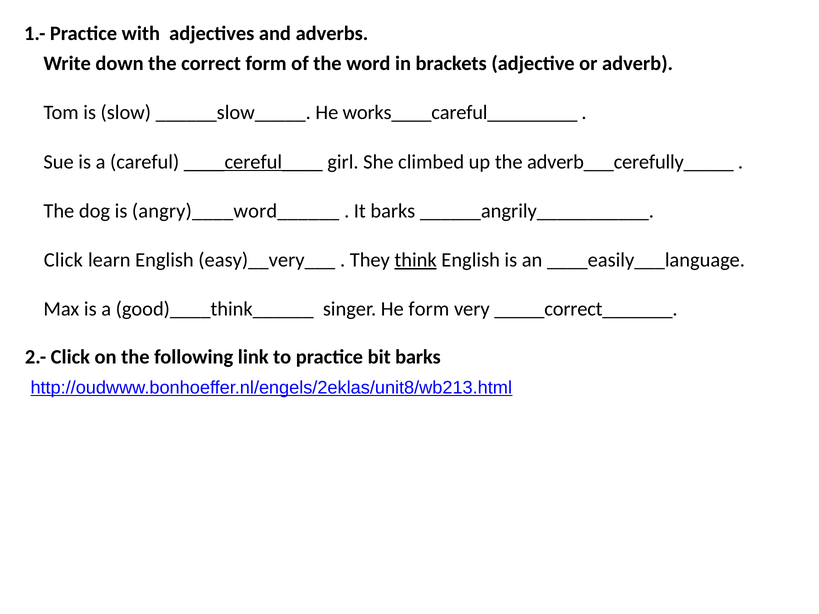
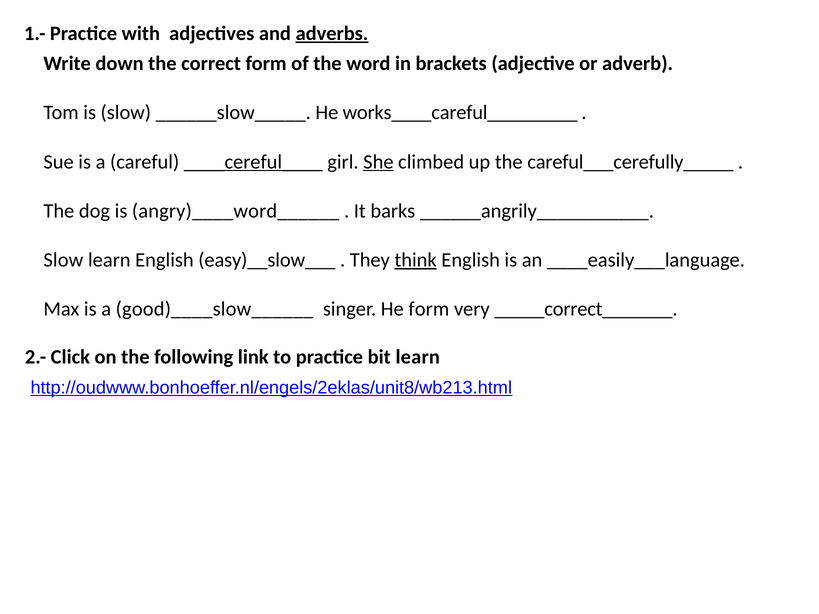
adverbs underline: none -> present (332, 33)
She underline: none -> present (378, 162)
adverb___cerefully_____: adverb___cerefully_____ -> careful___cerefully_____ (630, 162)
Click: Click -> Slow (63, 260)
easy)__very___: easy)__very___ -> easy)__slow___ (267, 260)
good)____think______: good)____think______ -> good)____slow______ (215, 309)
bit barks: barks -> learn (418, 357)
